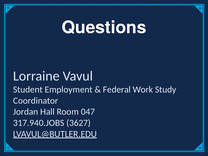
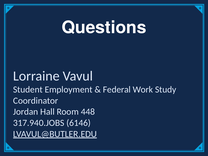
047: 047 -> 448 (88, 112)
3627: 3627 -> 6146 (79, 123)
